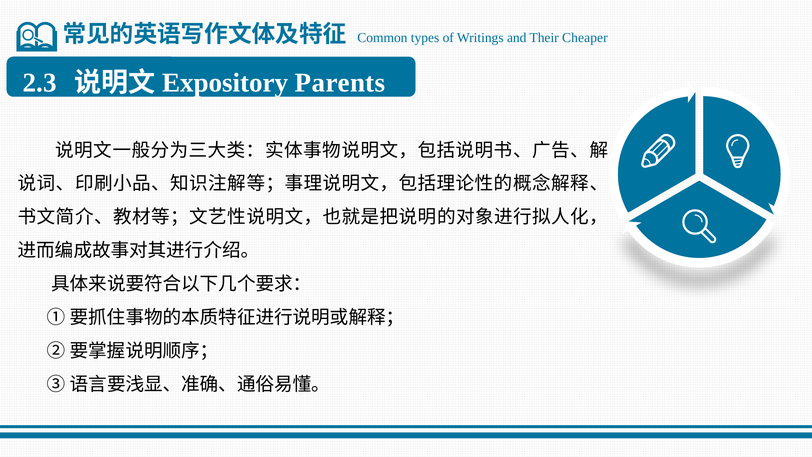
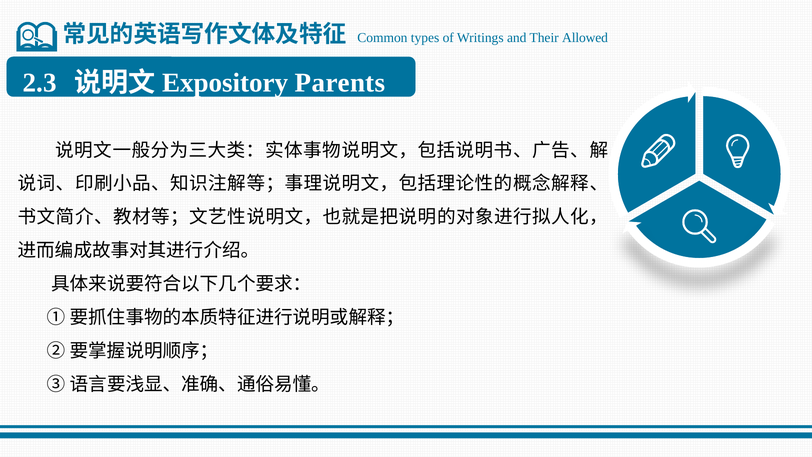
Cheaper: Cheaper -> Allowed (585, 38)
